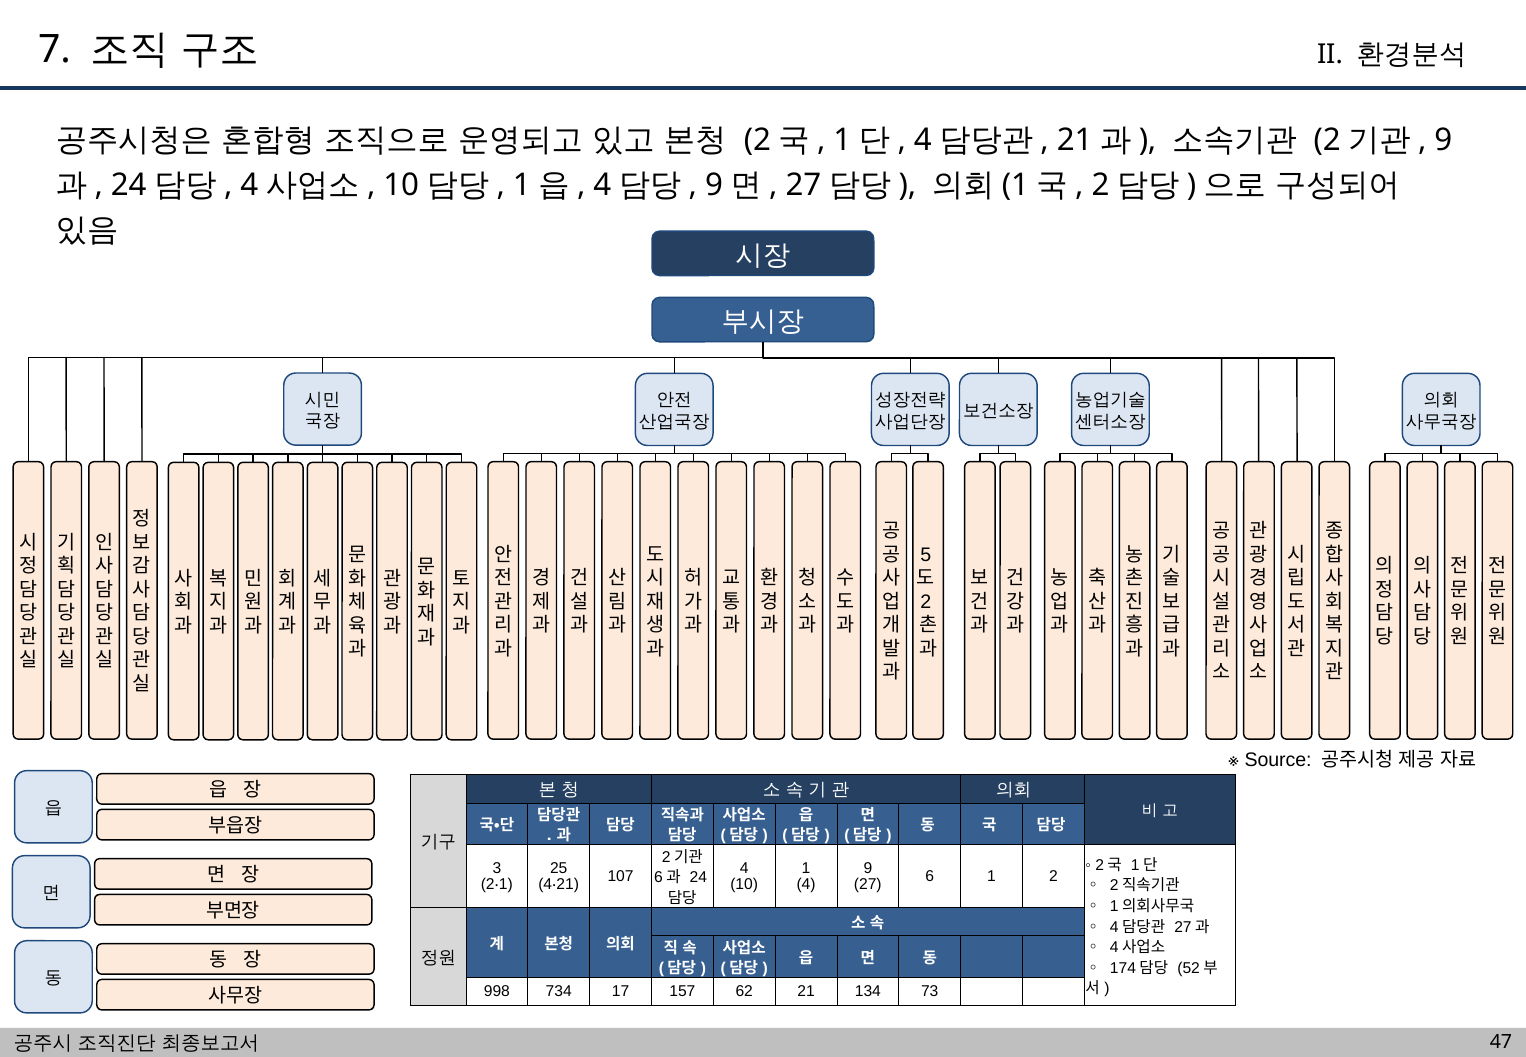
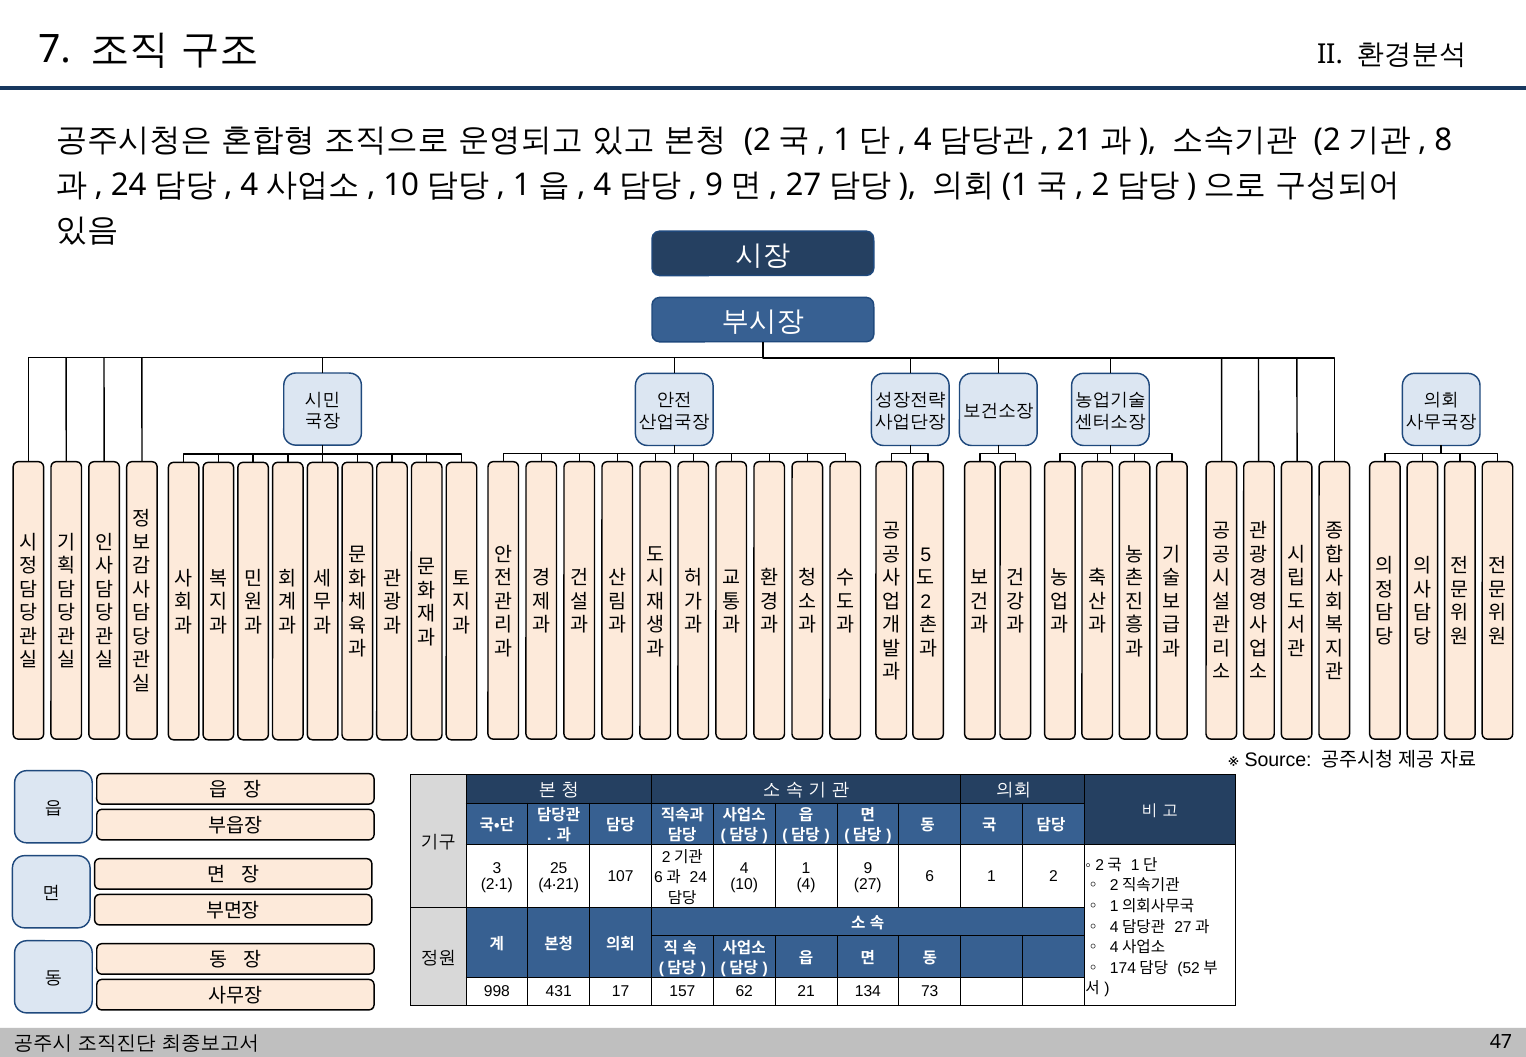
9: 9 -> 8 (1443, 140)
734: 734 -> 431 (559, 991)
